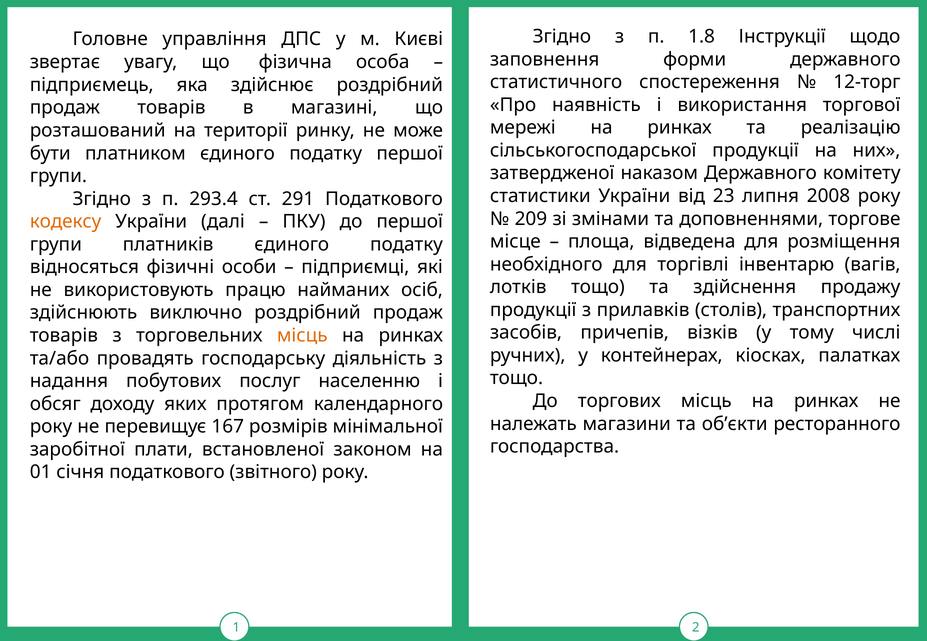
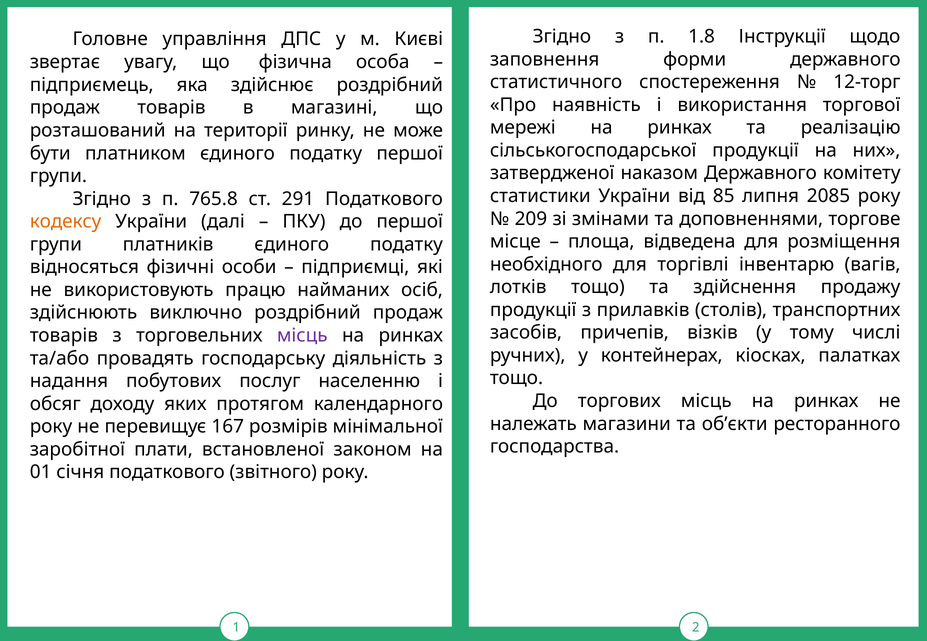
23: 23 -> 85 (724, 196)
2008: 2008 -> 2085 (828, 196)
293.4: 293.4 -> 765.8 (214, 199)
місць colour: orange -> purple (302, 336)
